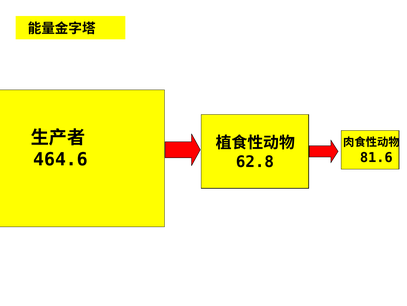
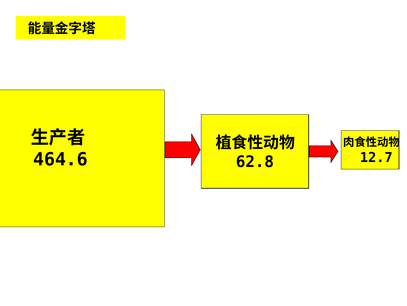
81.6: 81.6 -> 12.7 (376, 157)
